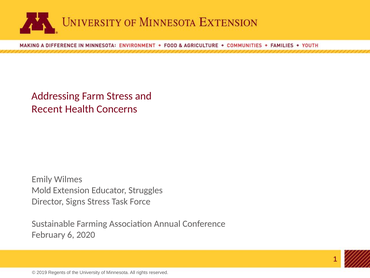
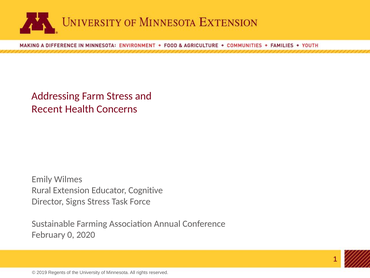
Mold: Mold -> Rural (41, 190)
Struggles: Struggles -> Cognitive (146, 190)
6: 6 -> 0 (71, 234)
